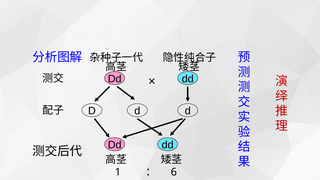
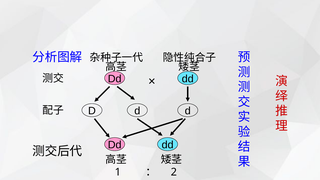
6: 6 -> 2 (174, 172)
